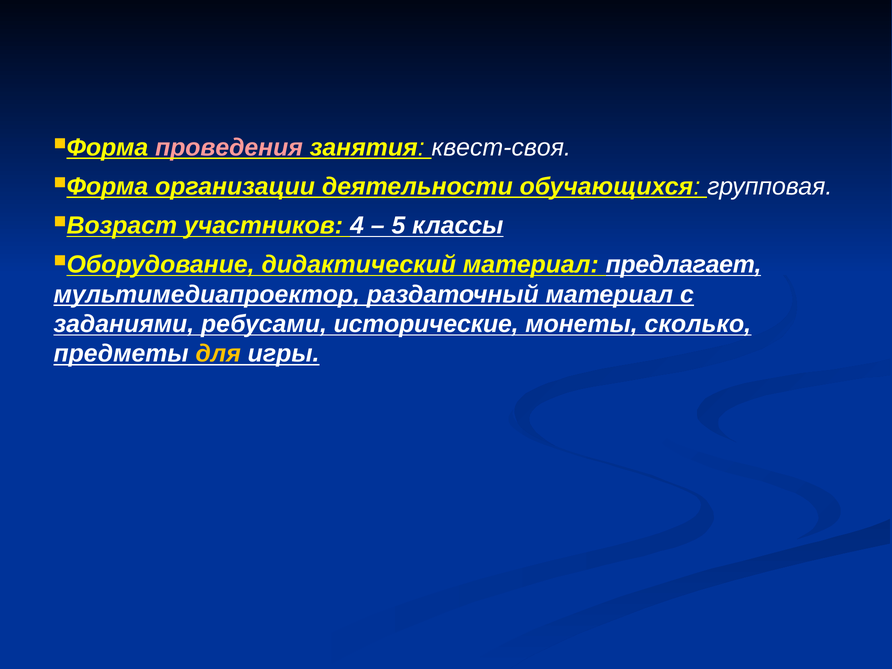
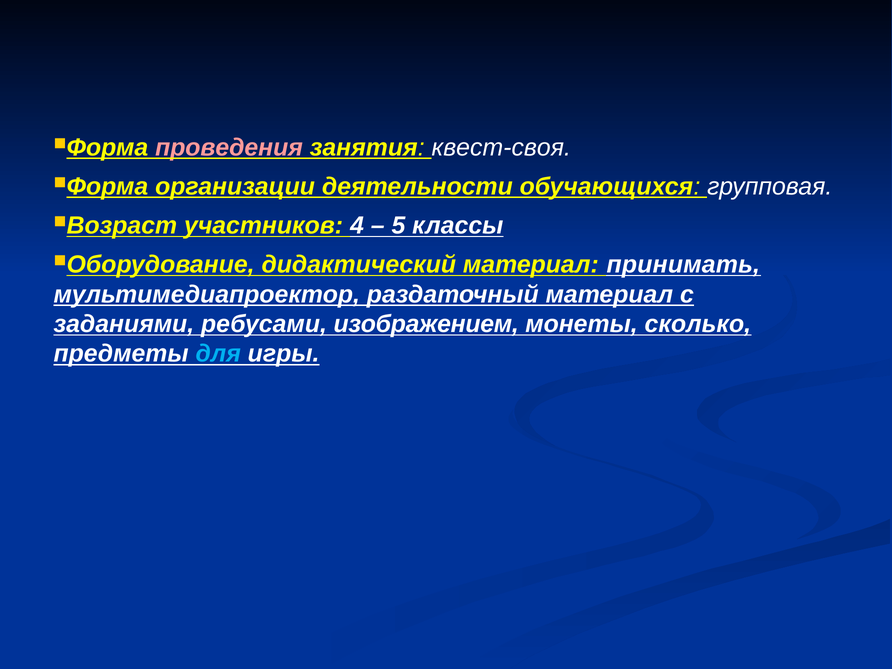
предлагает: предлагает -> принимать (683, 265)
исторические: исторические -> изображением (426, 324)
для colour: yellow -> light blue (218, 354)
